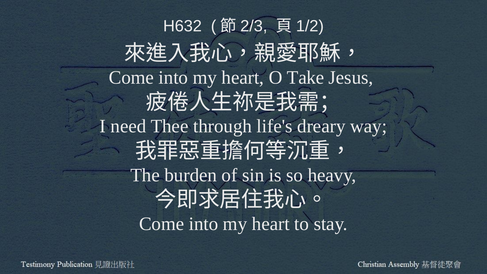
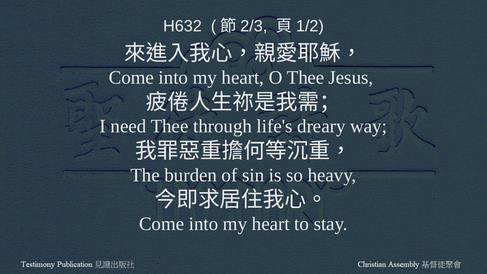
O Take: Take -> Thee (306, 78)
